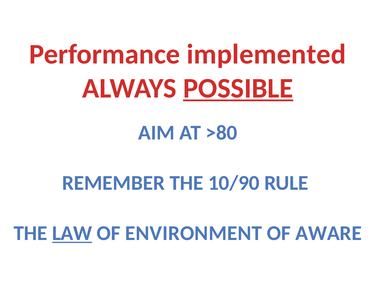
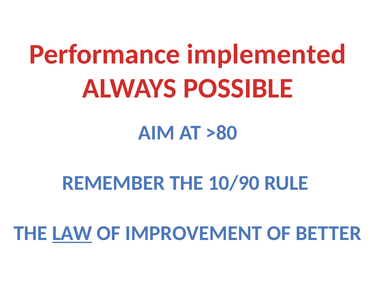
POSSIBLE underline: present -> none (238, 88)
ENVIRONMENT: ENVIRONMENT -> IMPROVEMENT (194, 234)
AWARE: AWARE -> BETTER (328, 234)
